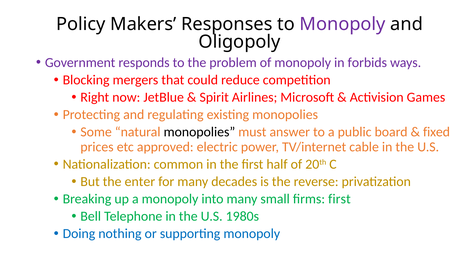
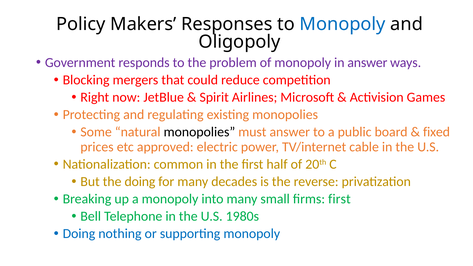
Monopoly colour: purple -> blue (343, 24)
in forbids: forbids -> answer (367, 63)
the enter: enter -> doing (140, 182)
